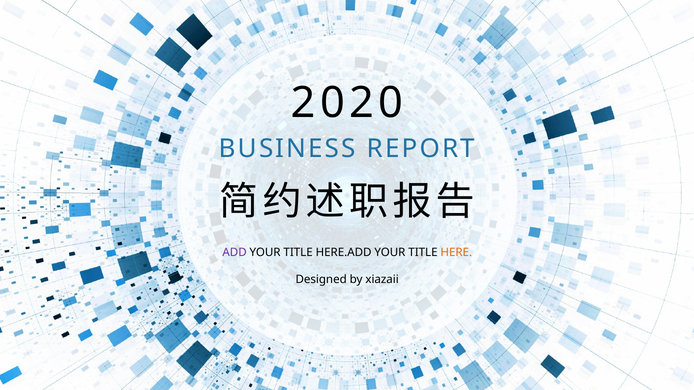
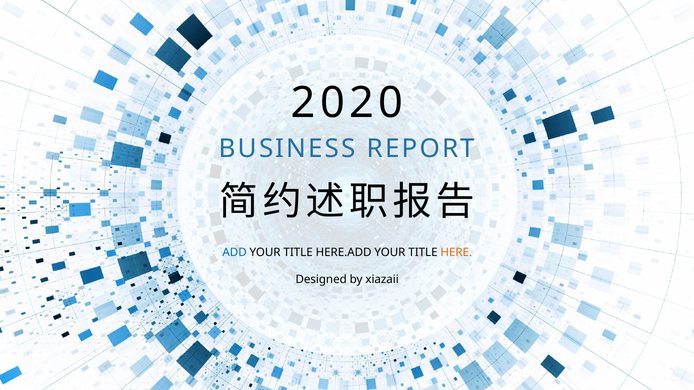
ADD colour: purple -> blue (235, 253)
